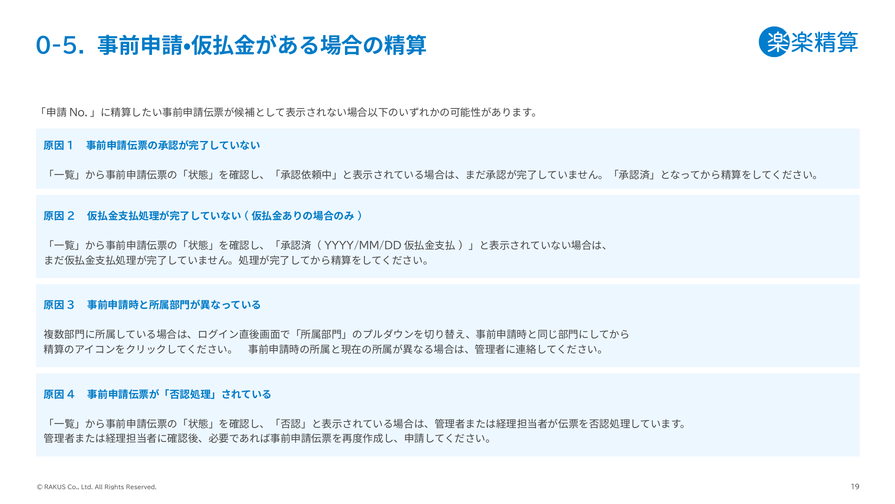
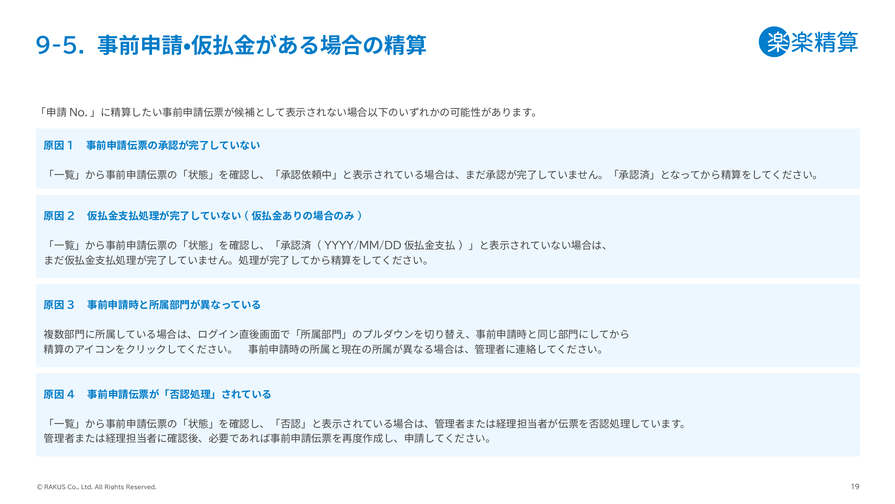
0-5: 0-5 -> 9-5 (60, 46)
